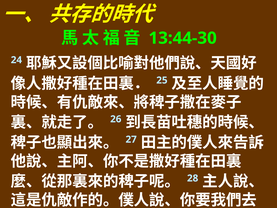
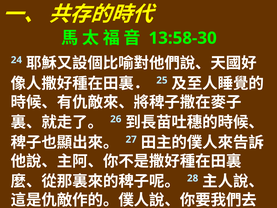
13:44-30: 13:44-30 -> 13:58-30 (183, 38)
